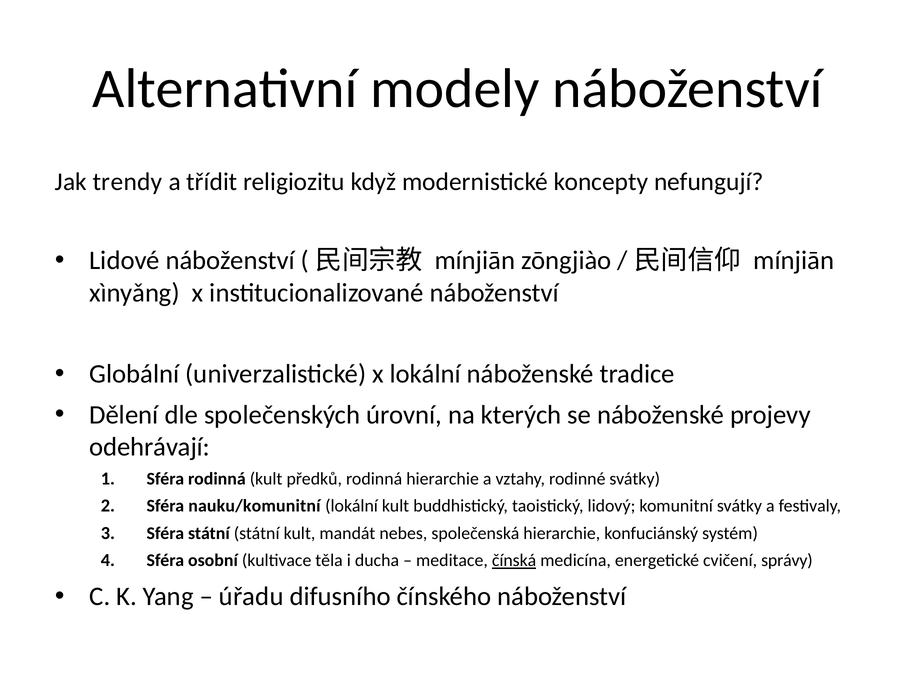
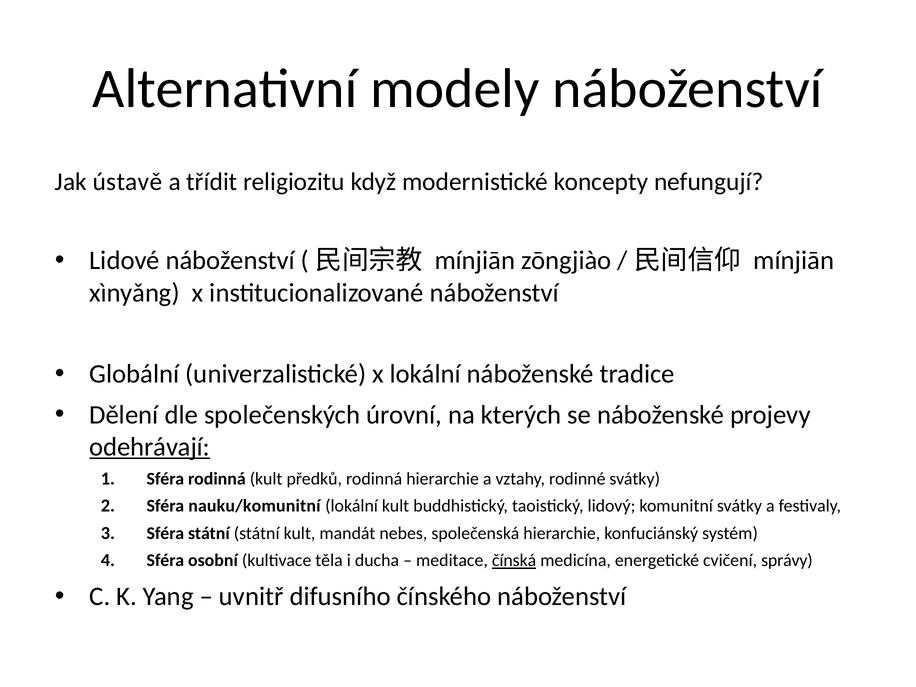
trendy: trendy -> ústavě (127, 182)
odehrávají underline: none -> present (150, 447)
úřadu: úřadu -> uvnitř (251, 597)
